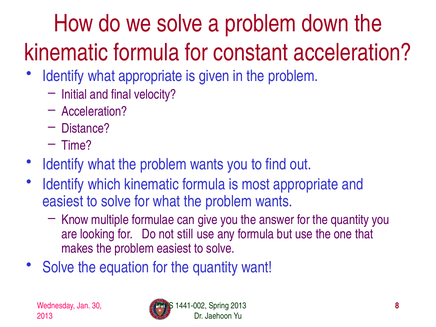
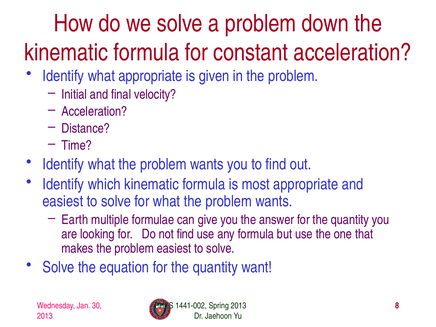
Know: Know -> Earth (75, 220)
not still: still -> find (185, 234)
